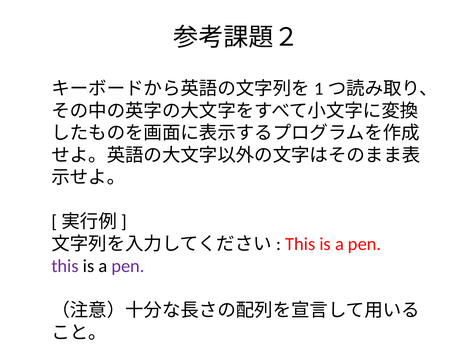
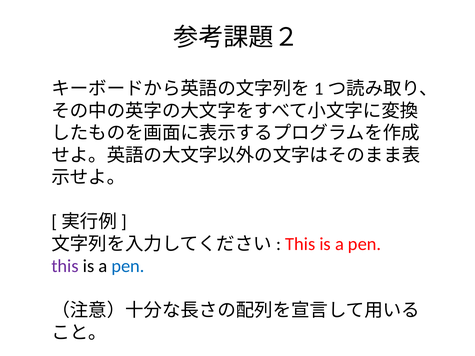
pen colour: purple -> blue (128, 266)
